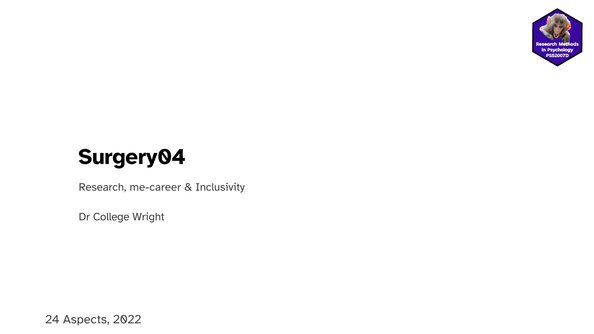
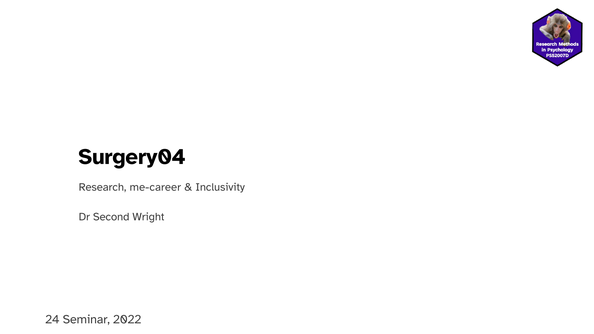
College: College -> Second (111, 217)
Aspects: Aspects -> Seminar (86, 319)
